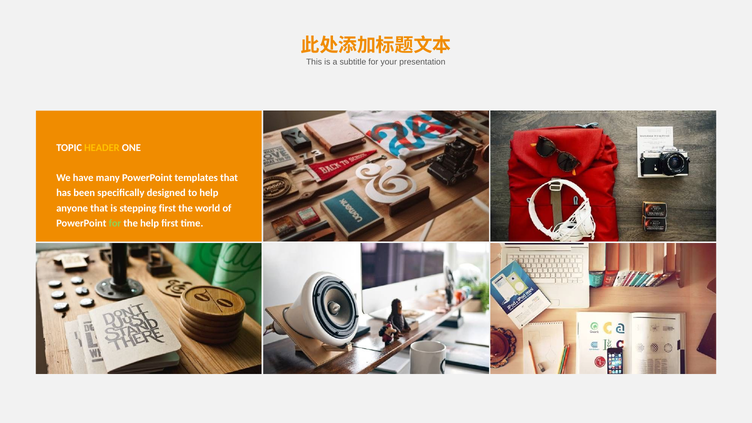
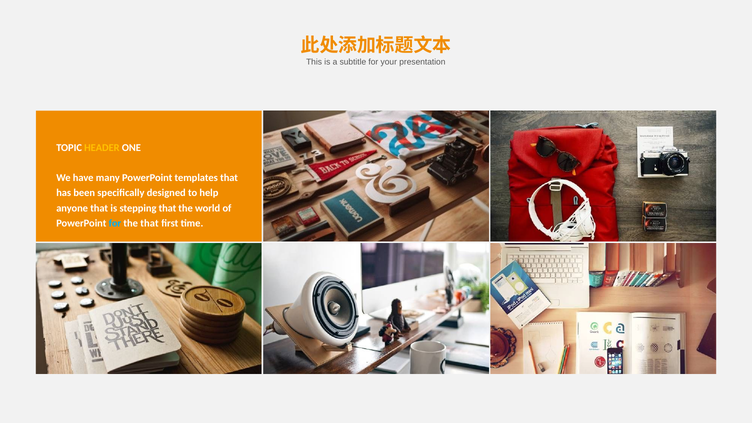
stepping first: first -> that (167, 208)
for colour: light green -> light blue (115, 223)
the help: help -> that (150, 223)
